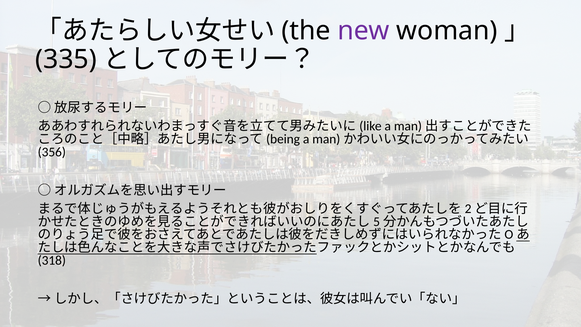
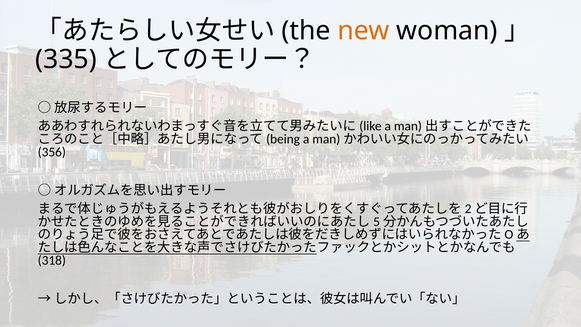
new colour: purple -> orange (364, 31)
